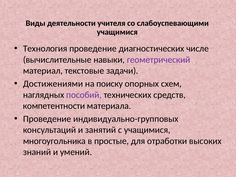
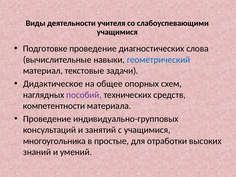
Технология: Технология -> Подготовке (45, 49)
числе: числе -> слова (198, 49)
геометрический colour: purple -> blue (159, 60)
Достижениями: Достижениями -> Дидактическое (53, 84)
поиску: поиску -> общее (110, 84)
